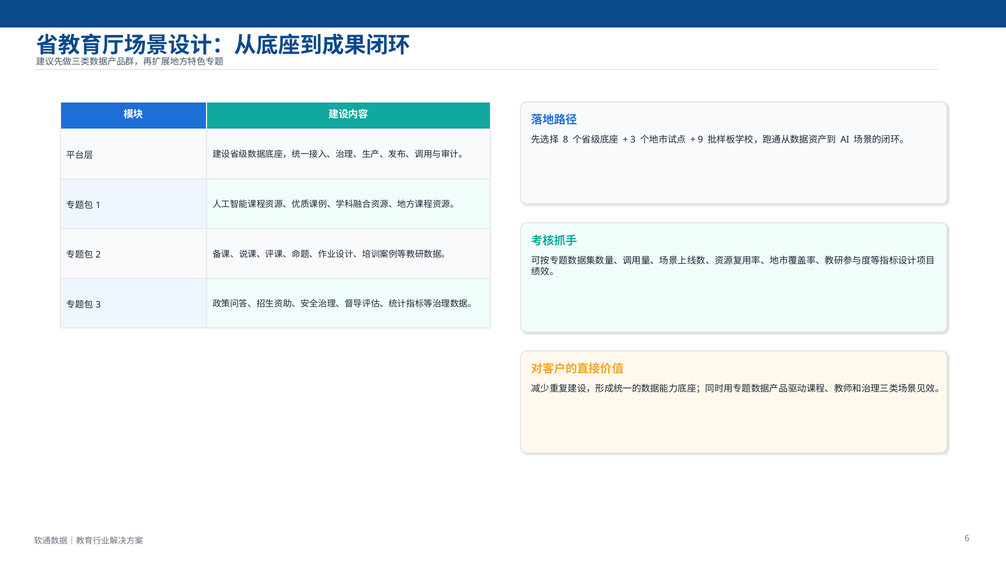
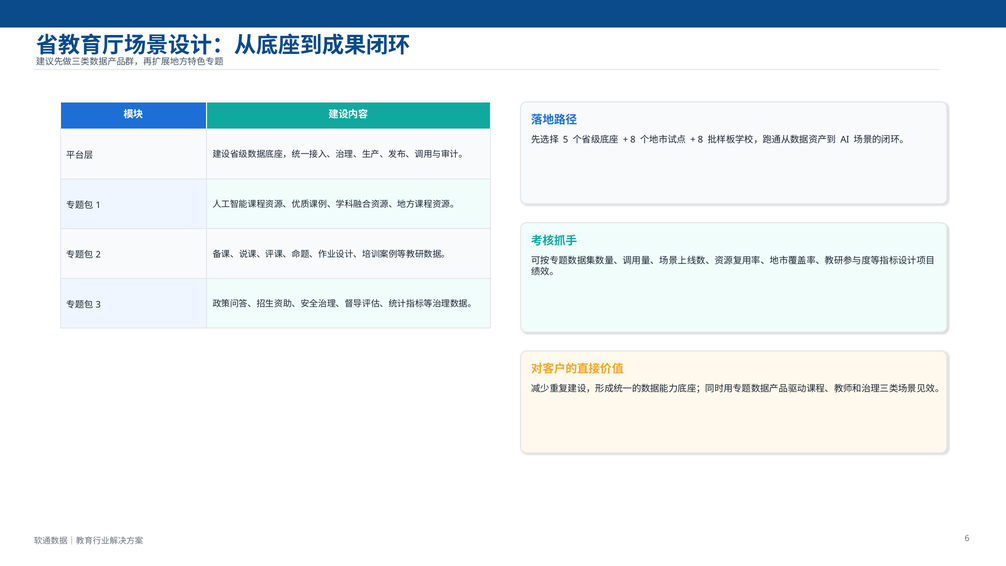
8: 8 -> 5 (566, 140)
3: 3 -> 8 (633, 140)
9: 9 -> 8 (700, 140)
